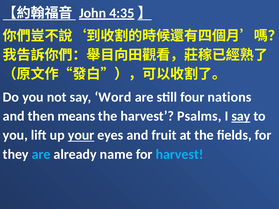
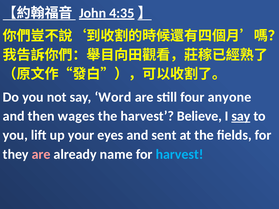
nations: nations -> anyone (229, 97)
means: means -> wages (76, 116)
Psalms: Psalms -> Believe (199, 116)
your underline: present -> none (81, 135)
fruit: fruit -> sent (164, 135)
are colour: light blue -> pink (41, 154)
